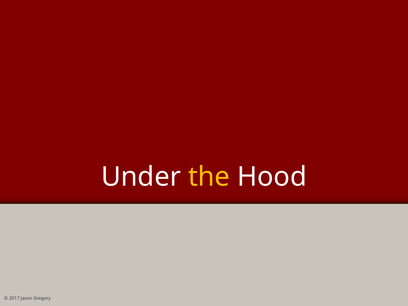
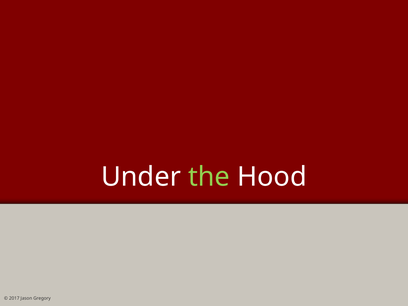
the colour: yellow -> light green (209, 177)
